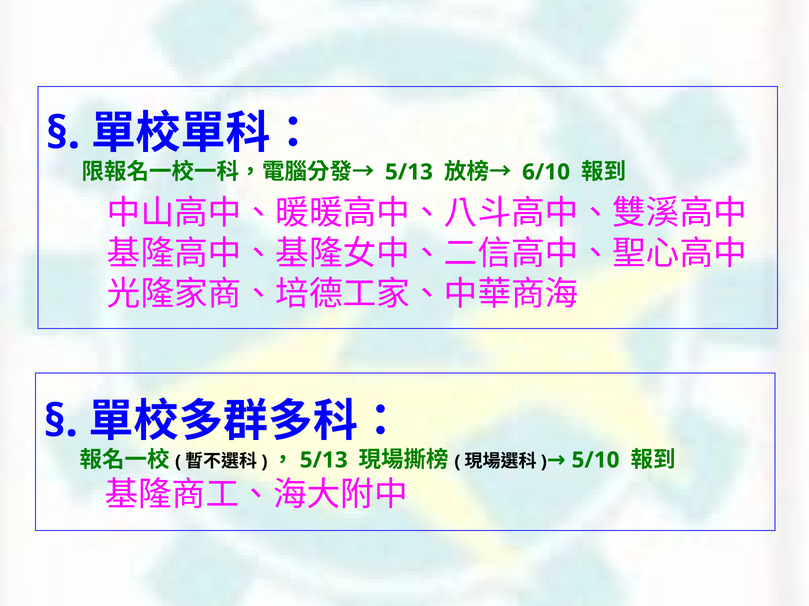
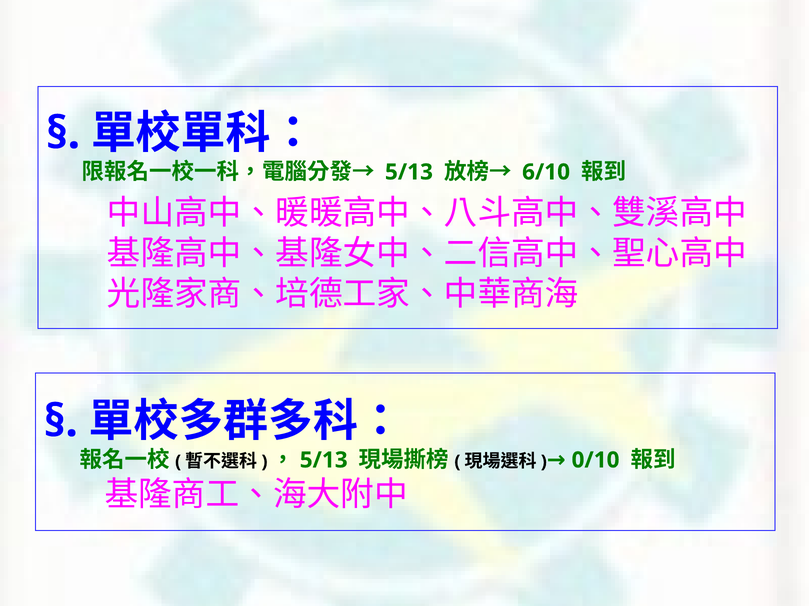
5/10: 5/10 -> 0/10 (596, 461)
